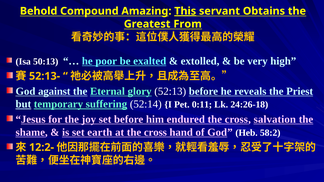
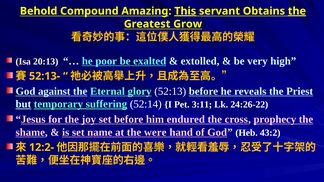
the underline: none -> present (297, 11)
From: From -> Grow (188, 24)
50:13: 50:13 -> 20:13 (46, 62)
0:11: 0:11 -> 3:11 (202, 105)
24:26-18: 24:26-18 -> 24:26-22 (249, 105)
salvation: salvation -> prophecy (275, 119)
earth: earth -> name (100, 132)
at the cross: cross -> were (155, 132)
58:2: 58:2 -> 43:2 (270, 133)
